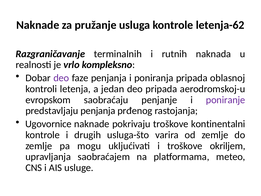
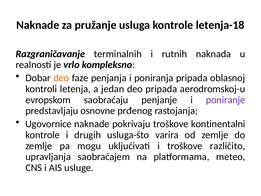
letenja-62: letenja-62 -> letenja-18 (220, 25)
deo colour: purple -> orange (61, 78)
predstavljaju penjanja: penjanja -> osnovne (98, 111)
okriljem: okriljem -> različito (228, 146)
